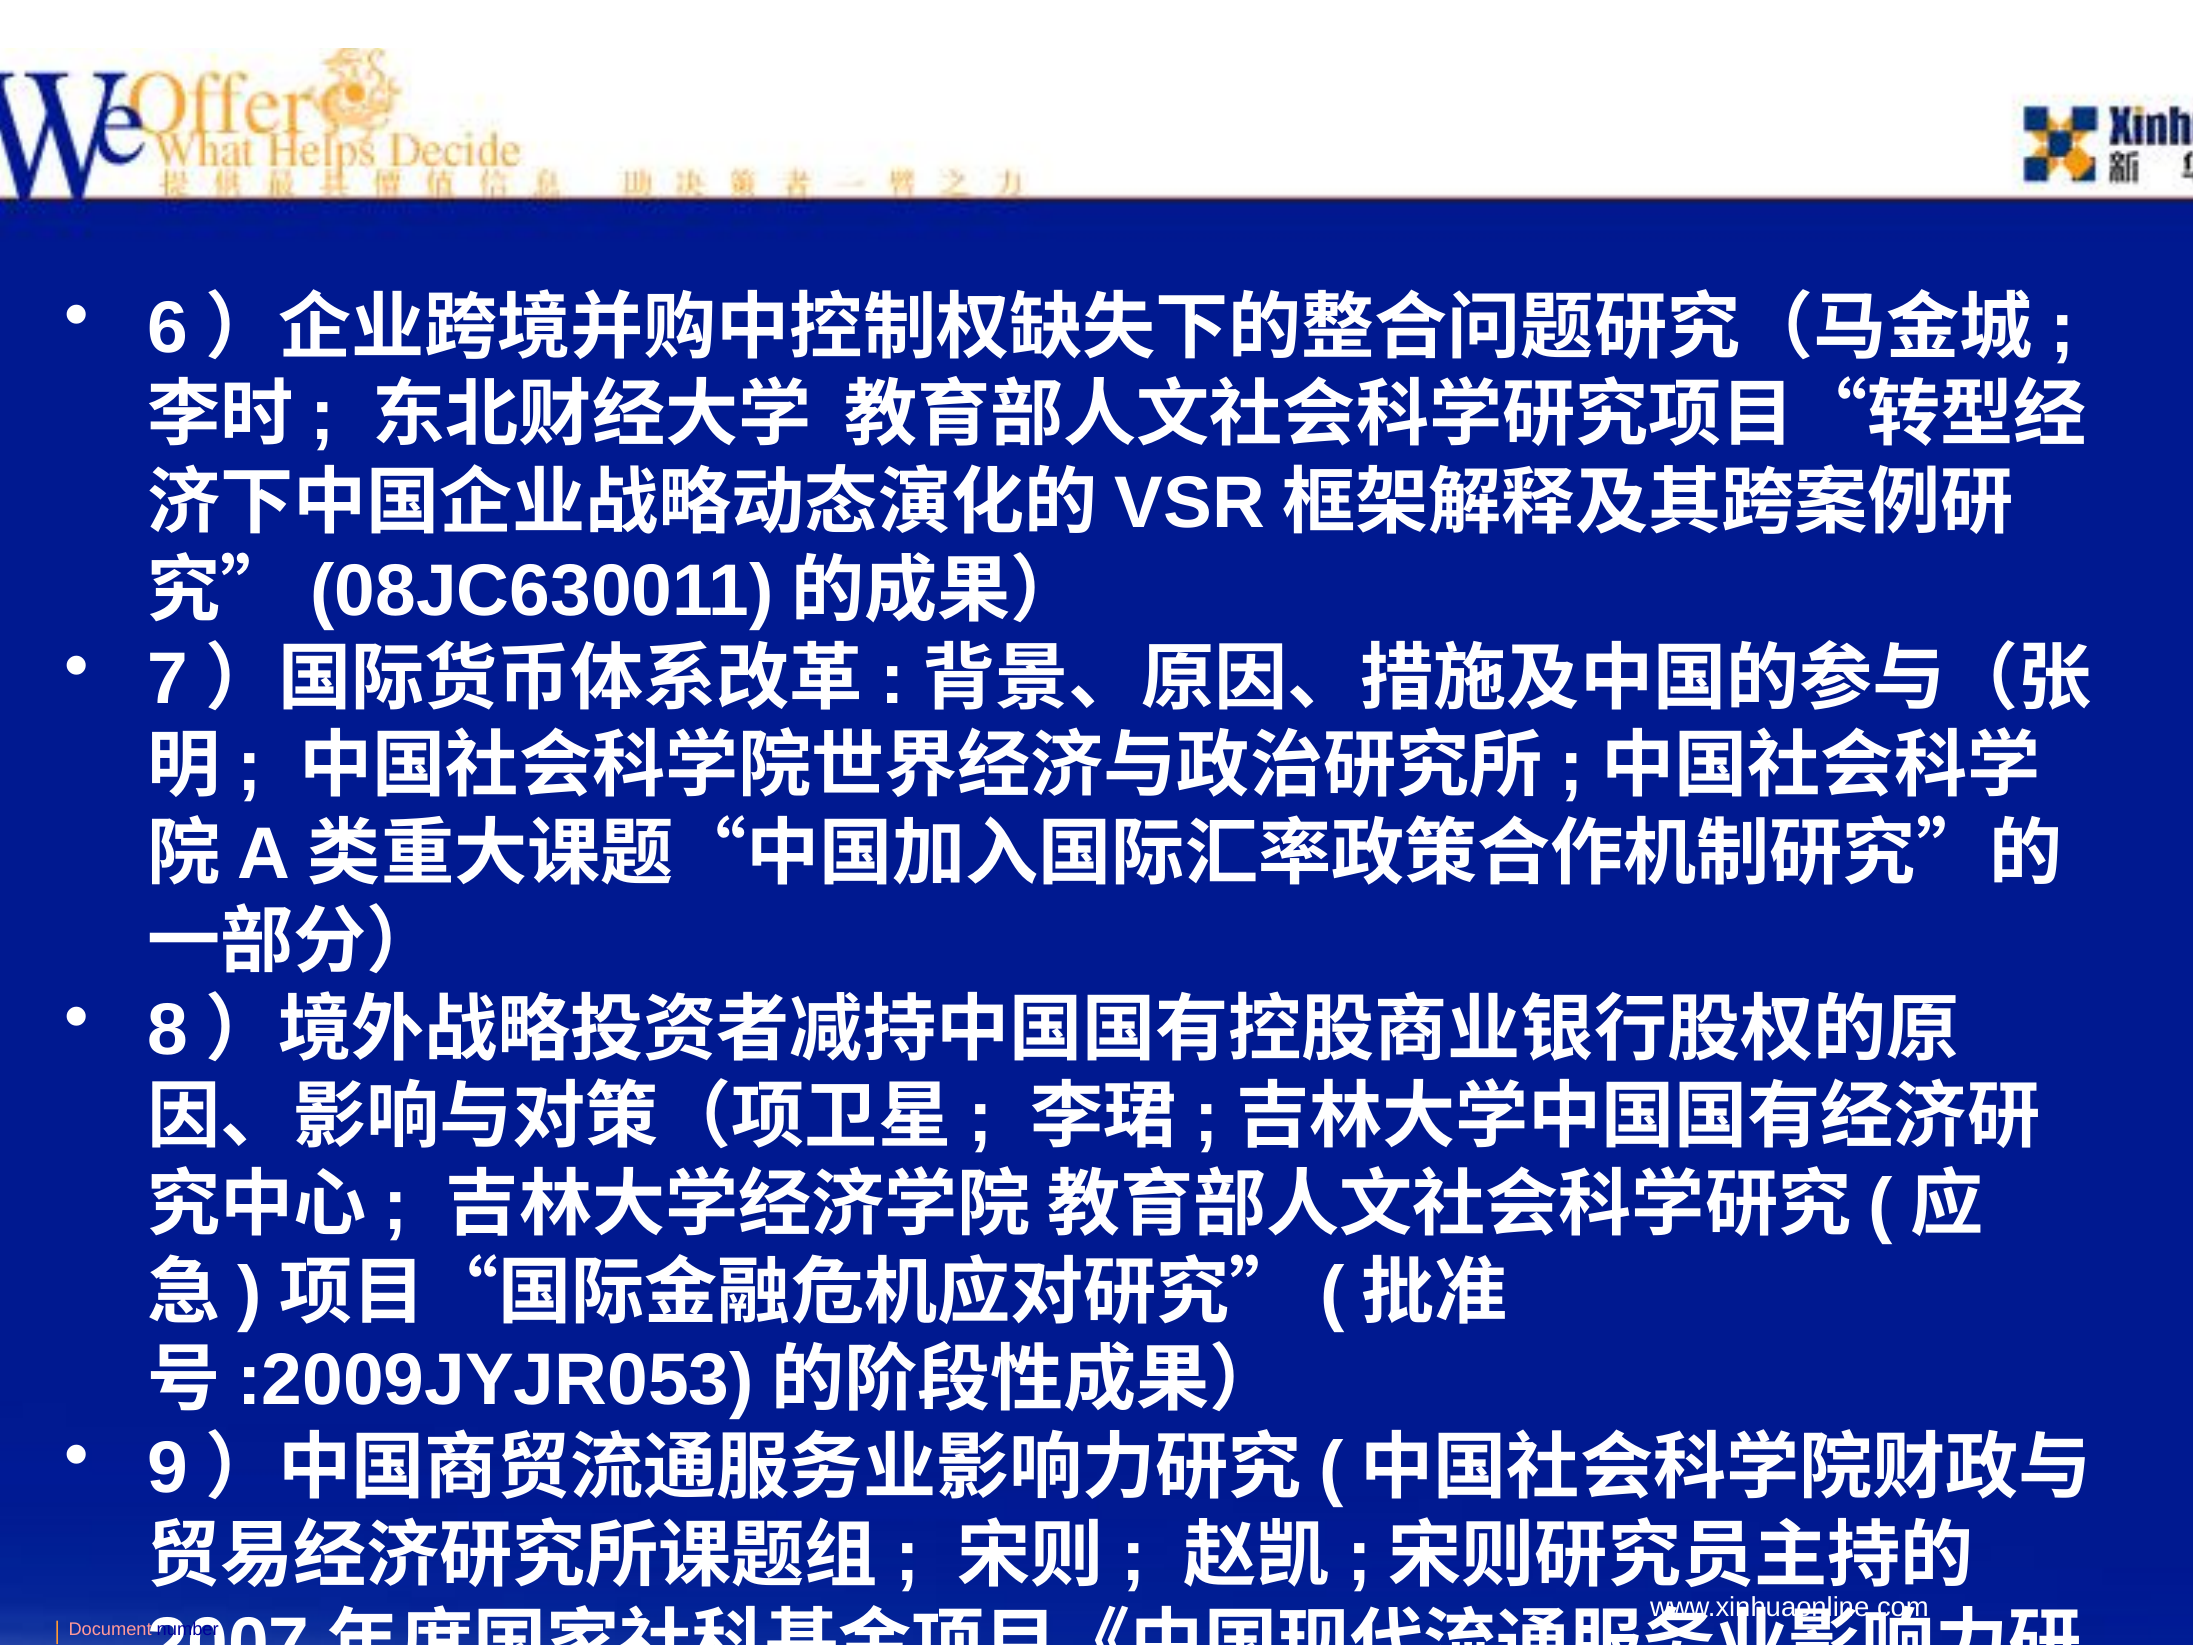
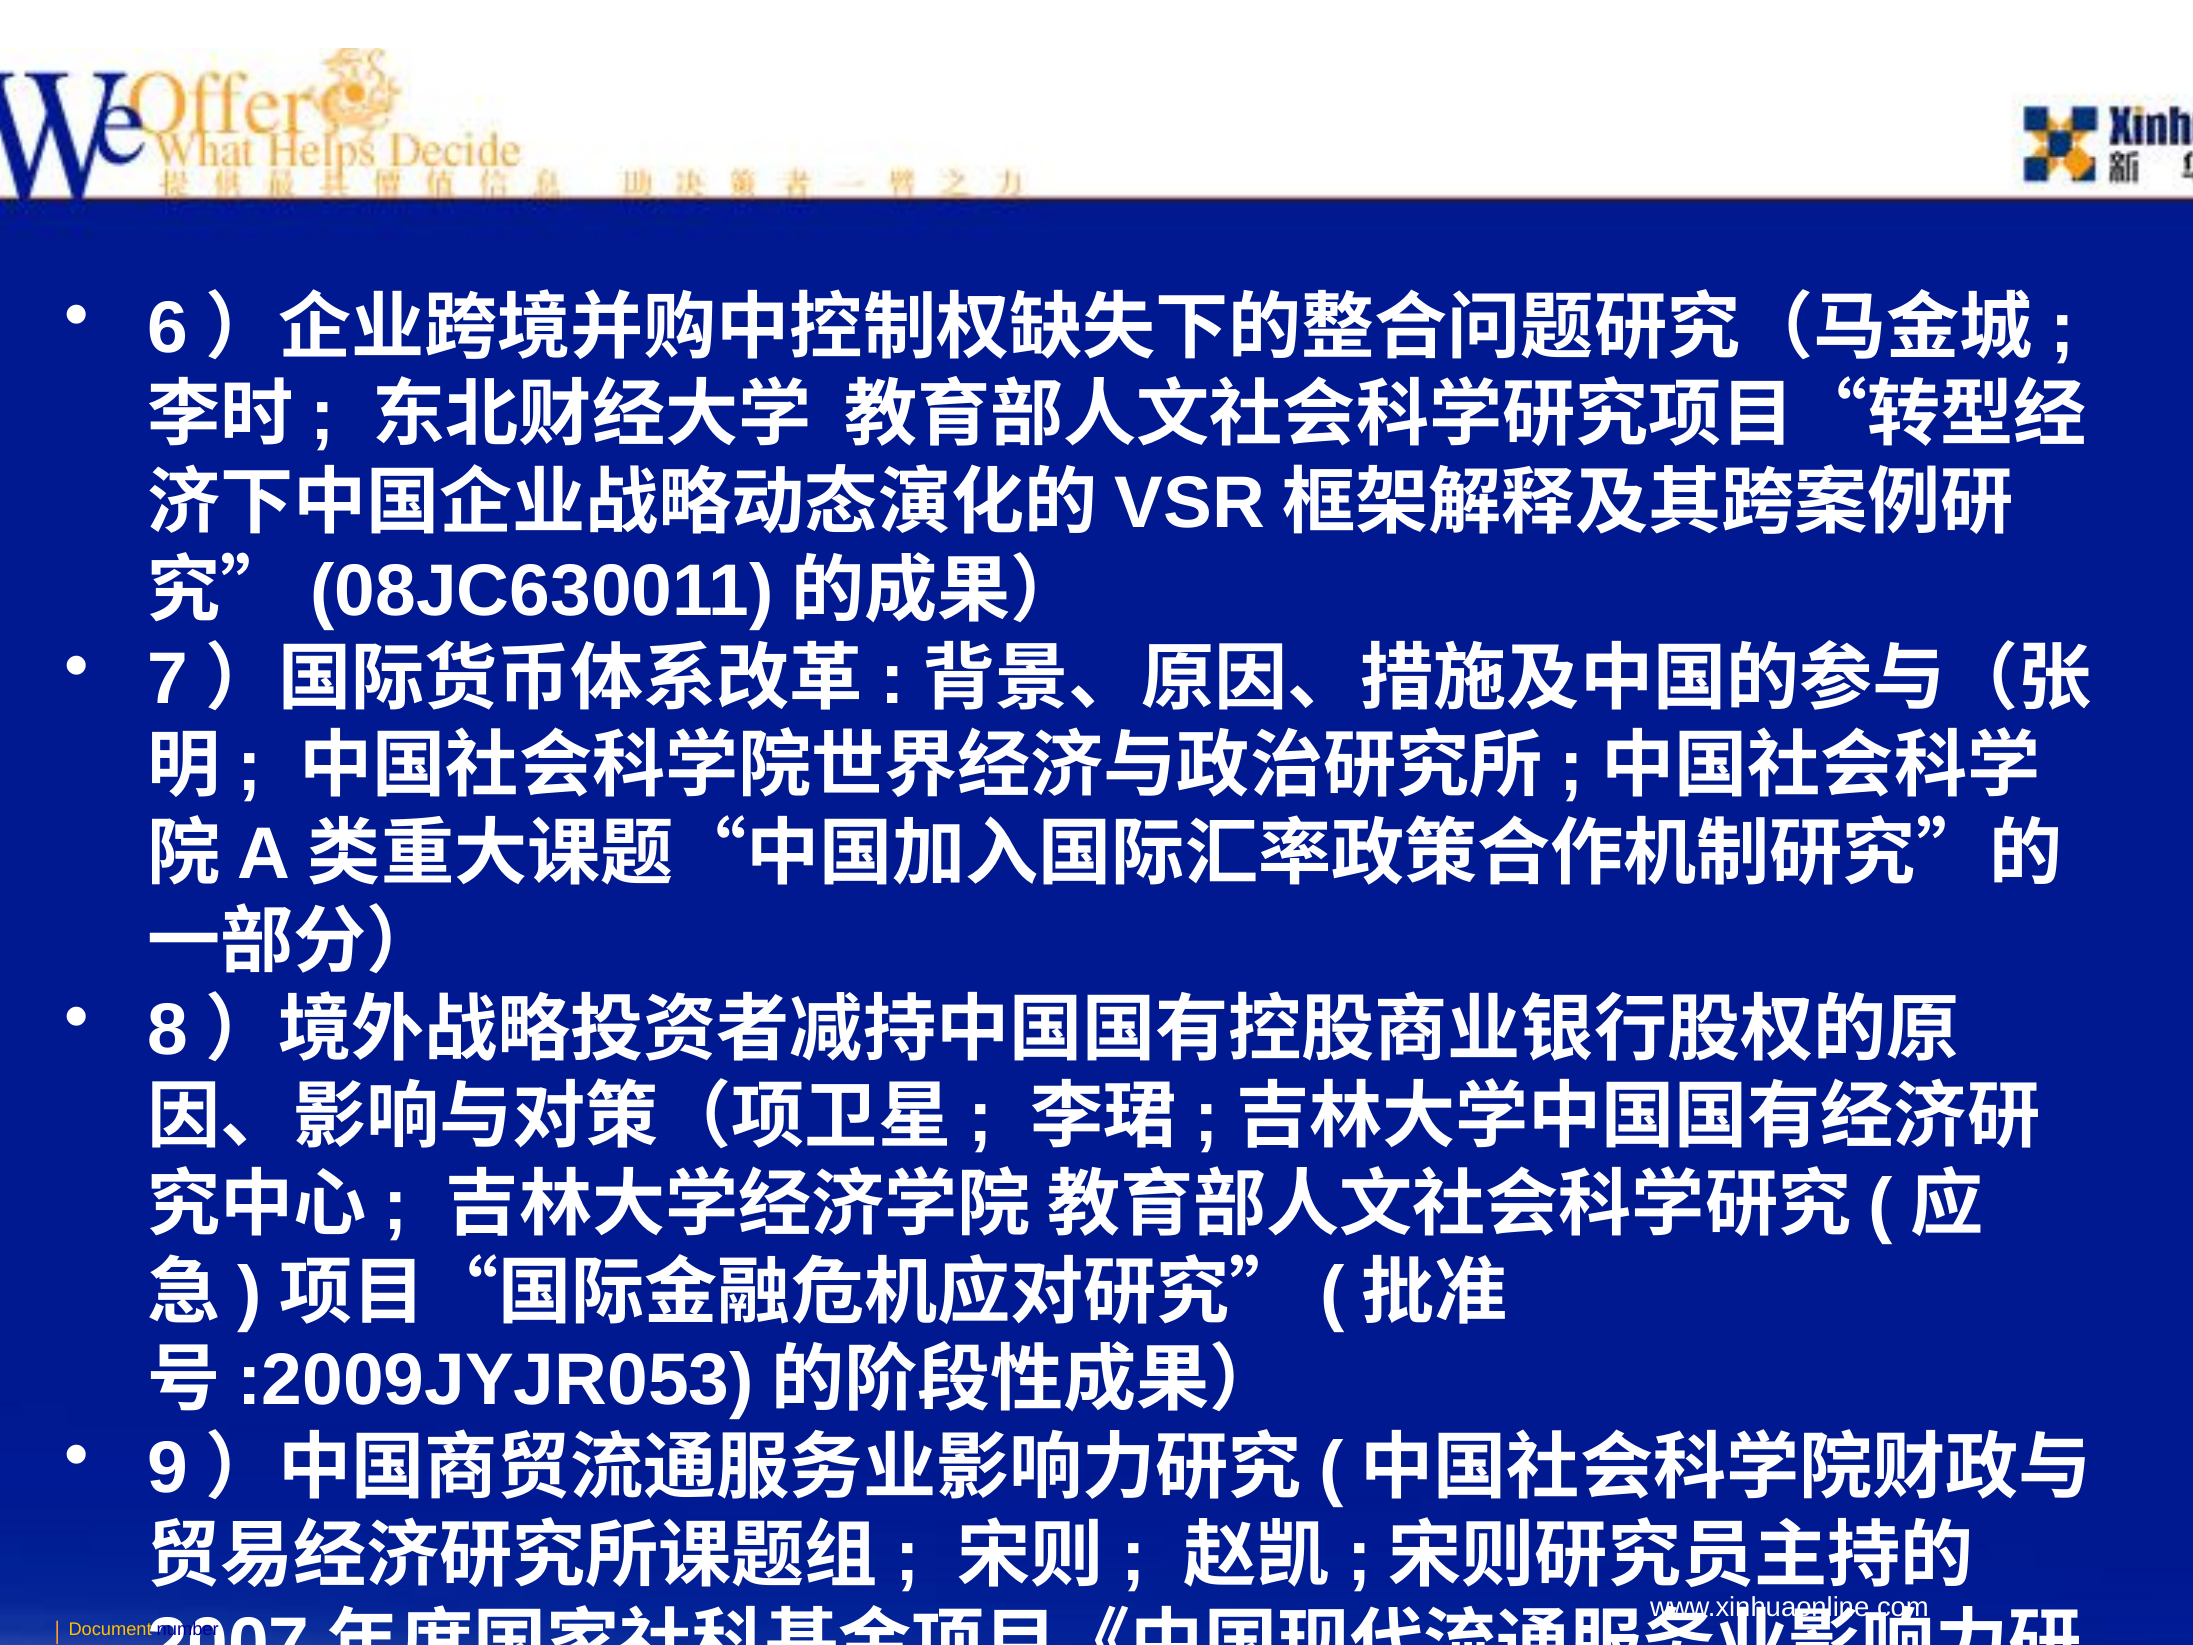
Document colour: pink -> yellow (110, 1629)
